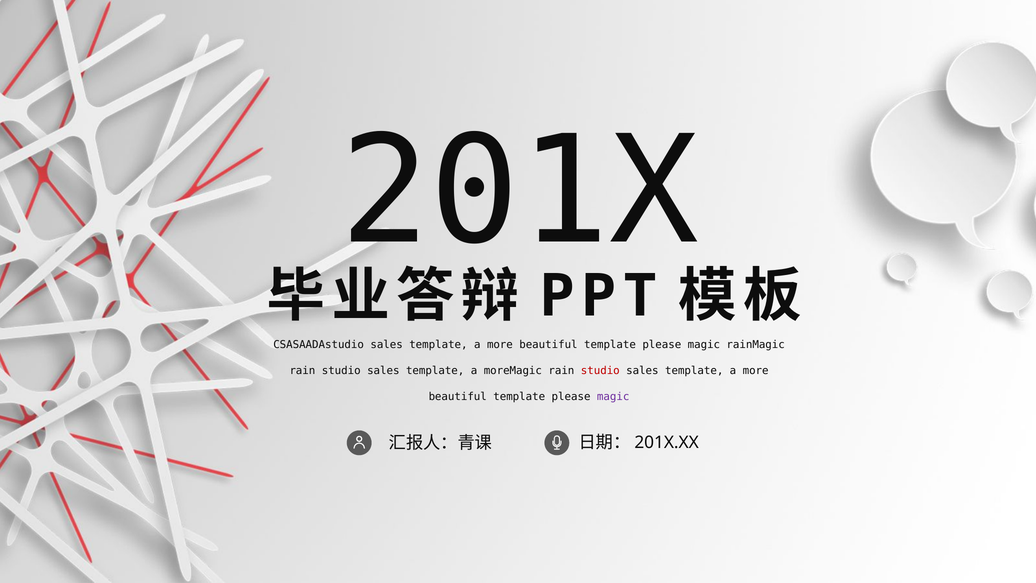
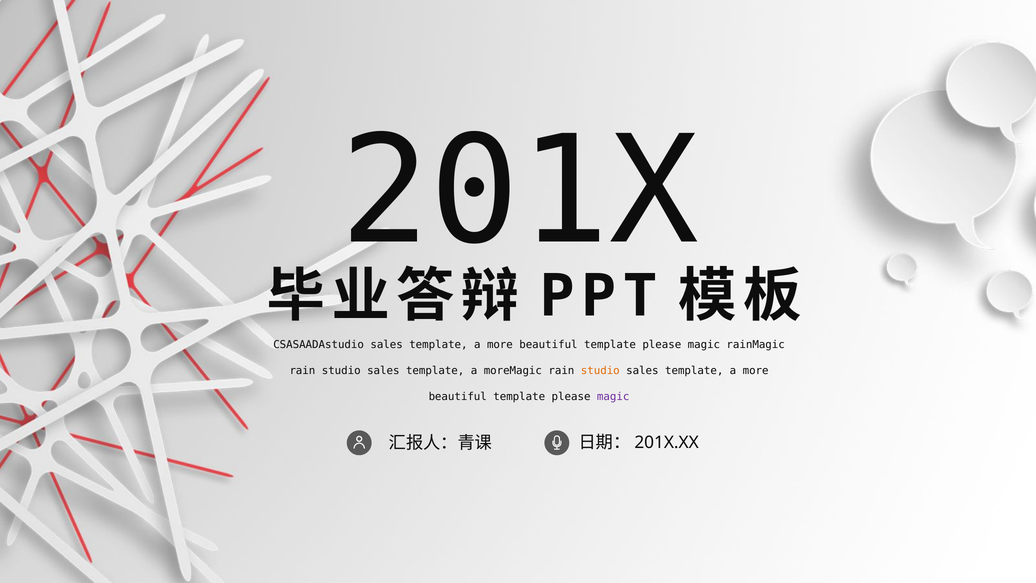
studio colour: red -> orange (600, 370)
